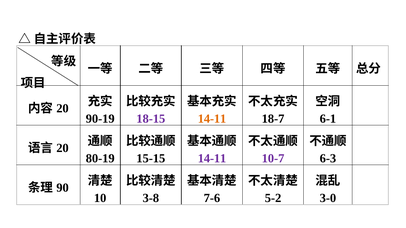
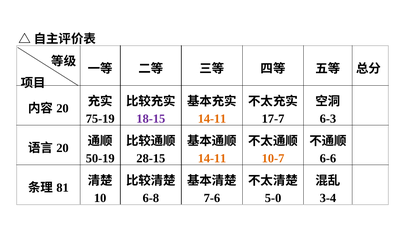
90-19: 90-19 -> 75-19 (100, 119)
18-7: 18-7 -> 17-7 (273, 119)
6-1: 6-1 -> 6-3 (328, 119)
80-19: 80-19 -> 50-19 (100, 159)
15-15: 15-15 -> 28-15 (151, 159)
14-11 colour: purple -> orange (212, 159)
10-7 colour: purple -> orange (273, 159)
6-3: 6-3 -> 6-6 (328, 159)
90: 90 -> 81 (63, 188)
3-8: 3-8 -> 6-8 (151, 198)
5-2: 5-2 -> 5-0 (273, 198)
3-0: 3-0 -> 3-4 (328, 198)
